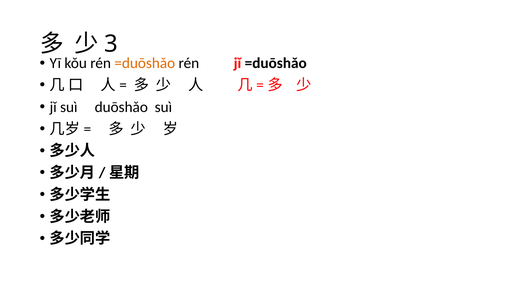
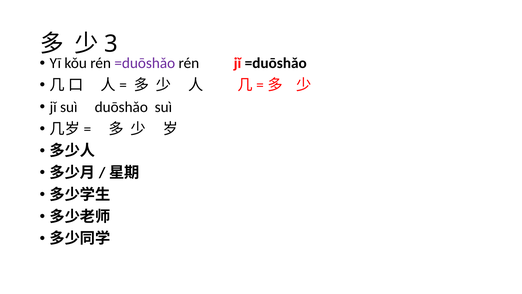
=duōshǎo colour: orange -> purple (145, 63)
